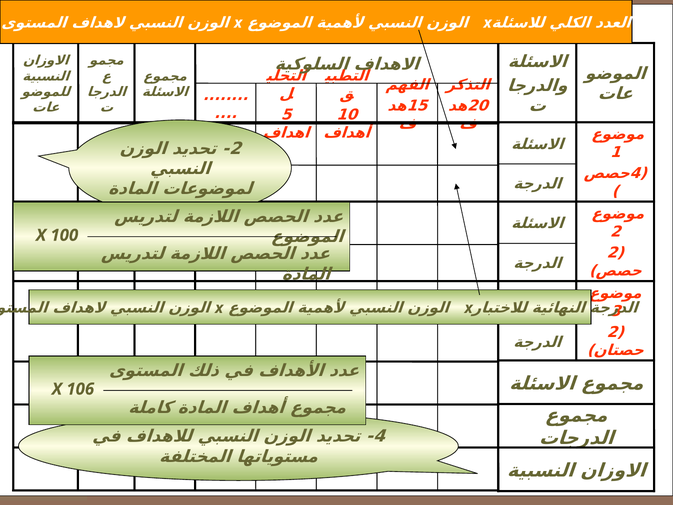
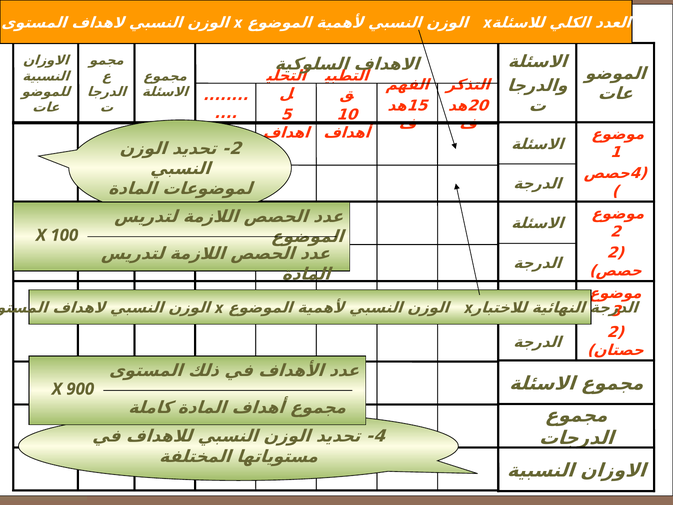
106: 106 -> 900 (80, 389)
